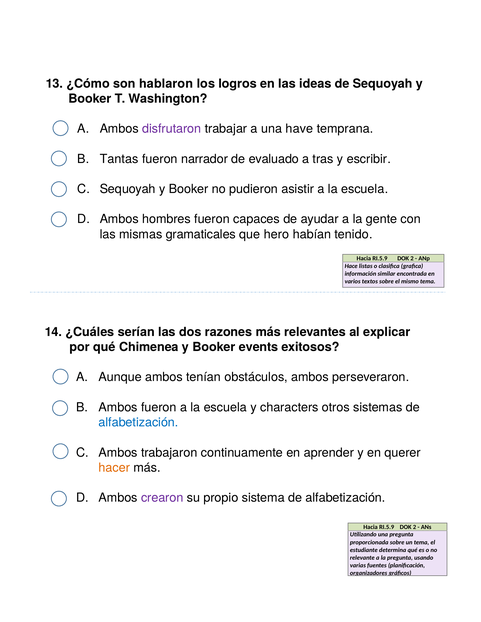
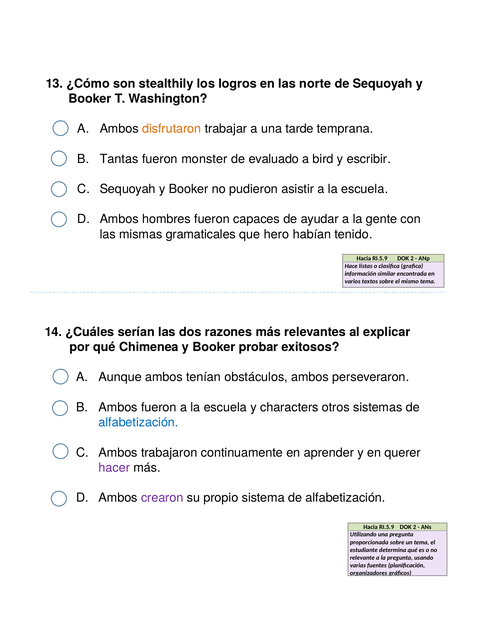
hablaron: hablaron -> stealthily (166, 84)
ideas: ideas -> norte (315, 84)
disfrutaron colour: purple -> orange (172, 129)
have: have -> tarde (300, 129)
narrador: narrador -> monster (204, 159)
tras: tras -> bird (323, 159)
events: events -> probar (259, 347)
hacer colour: orange -> purple (114, 468)
